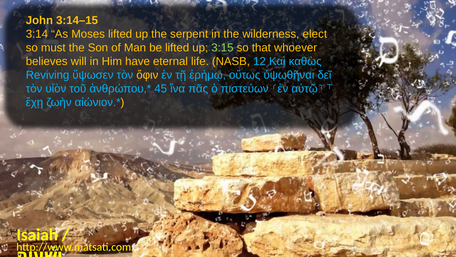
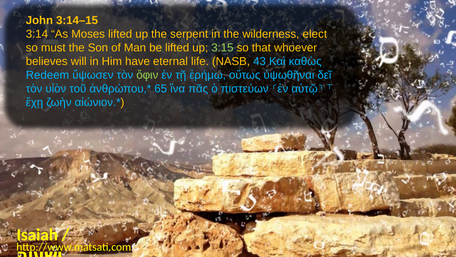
12: 12 -> 43 (260, 61)
Reviving: Reviving -> Redeem (47, 75)
ὄφιν colour: yellow -> light green (147, 75)
45: 45 -> 65 (161, 89)
